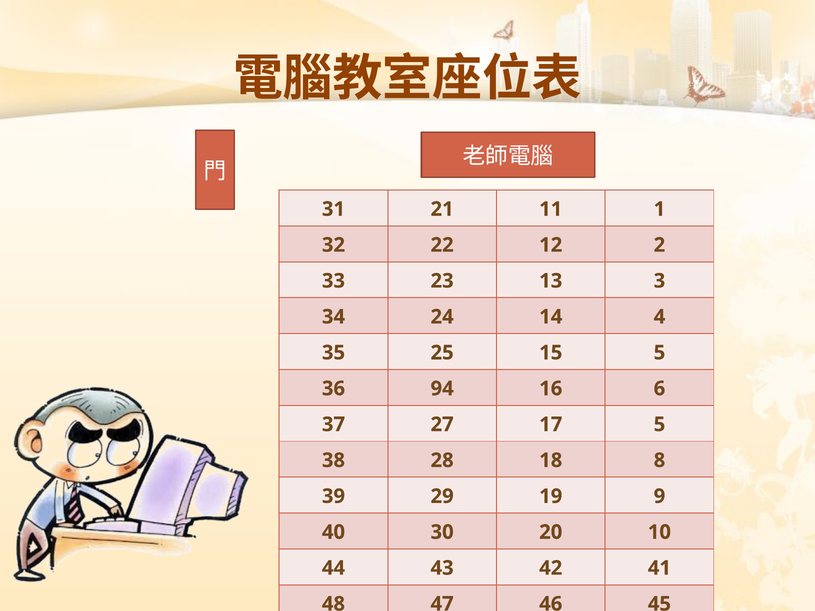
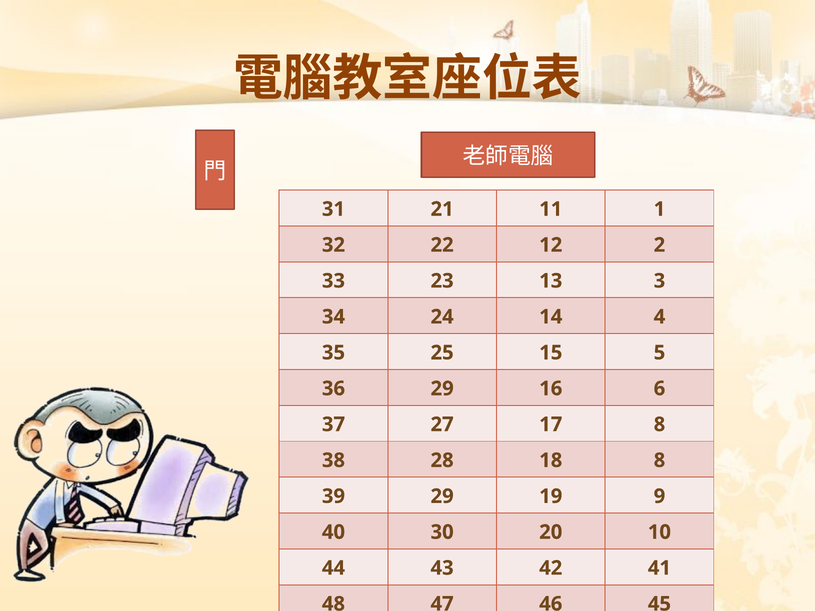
36 94: 94 -> 29 (442, 389)
17 5: 5 -> 8 (659, 425)
